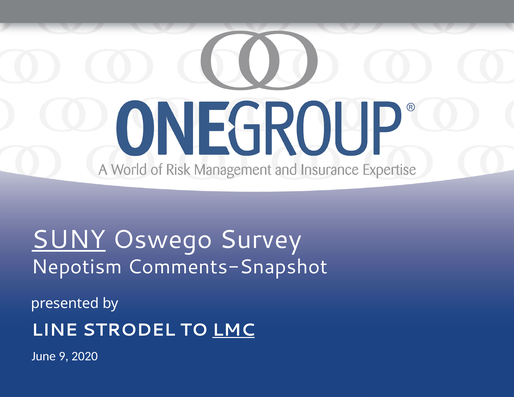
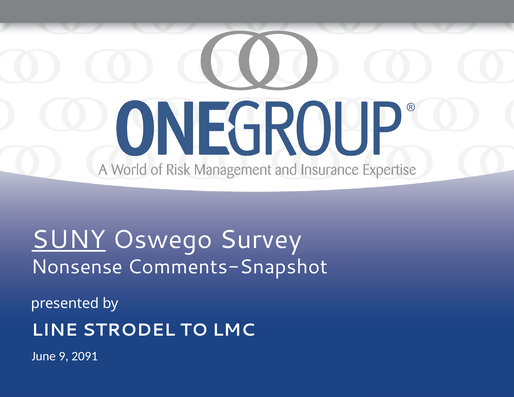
Nepotism: Nepotism -> Nonsense (77, 267)
LMC underline: present -> none (234, 330)
2020: 2020 -> 2091 (85, 356)
